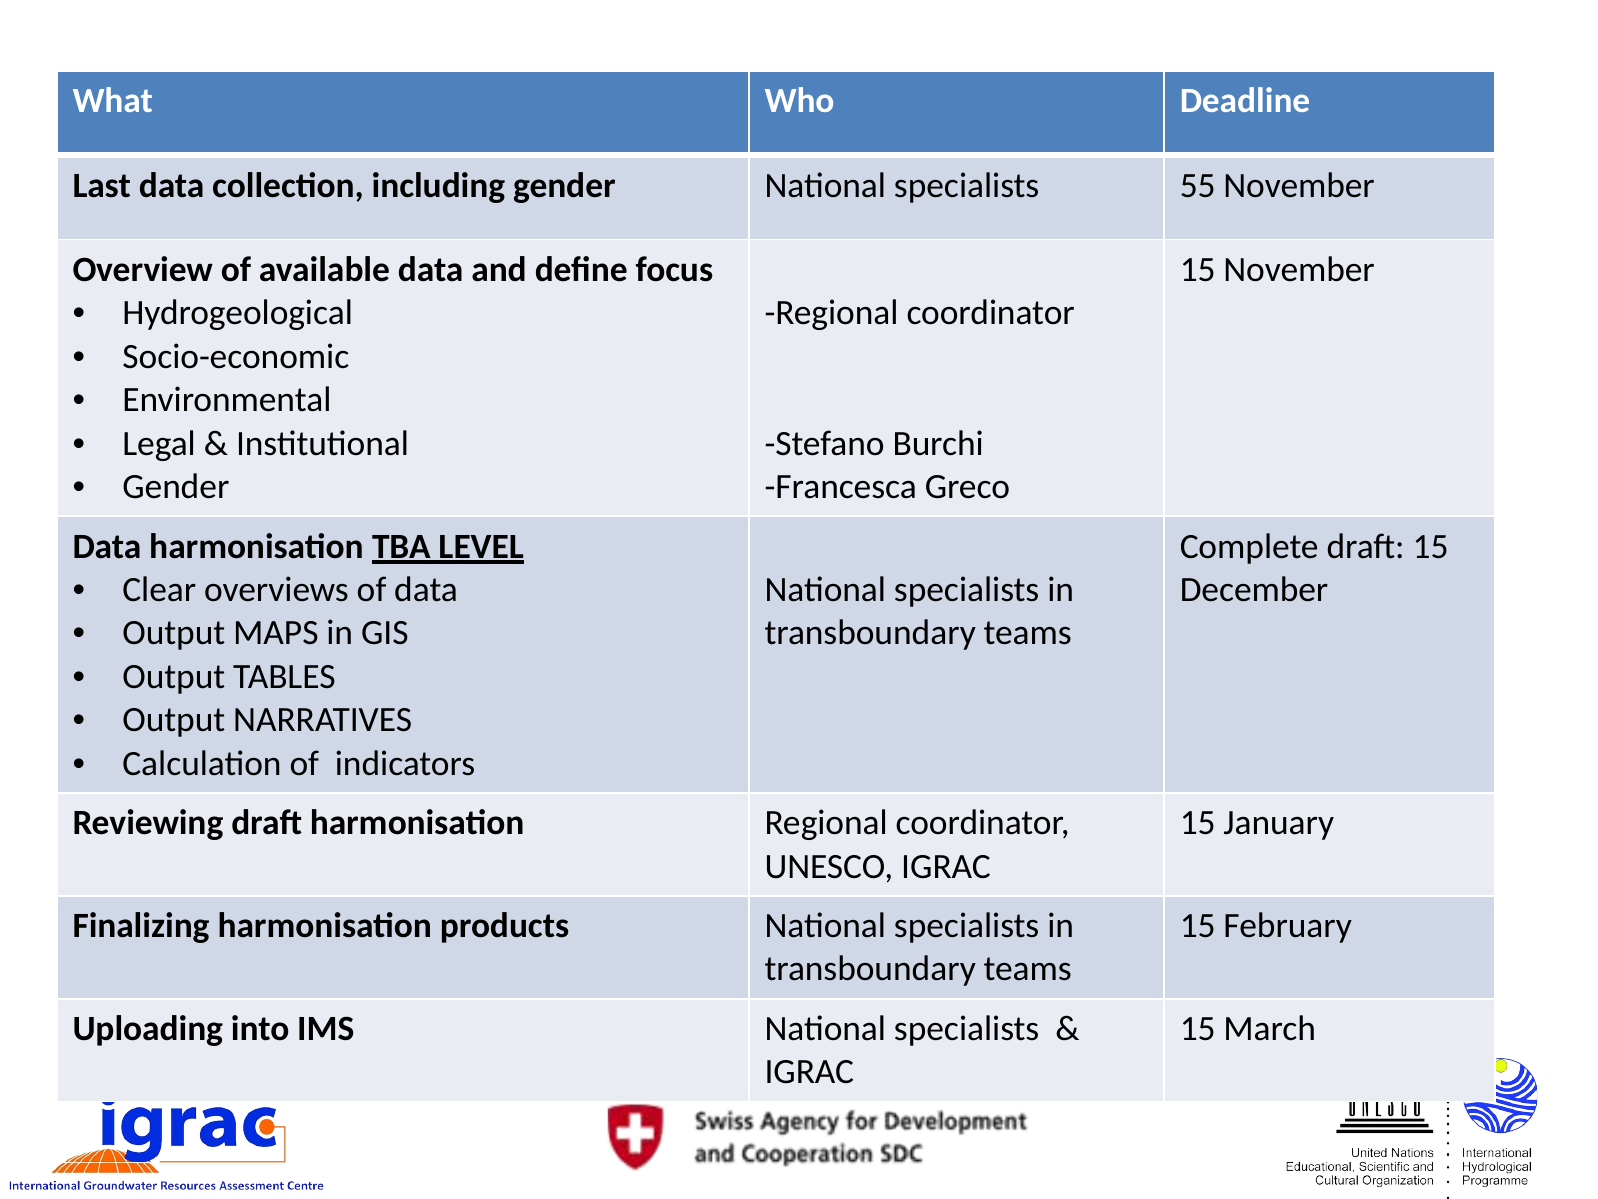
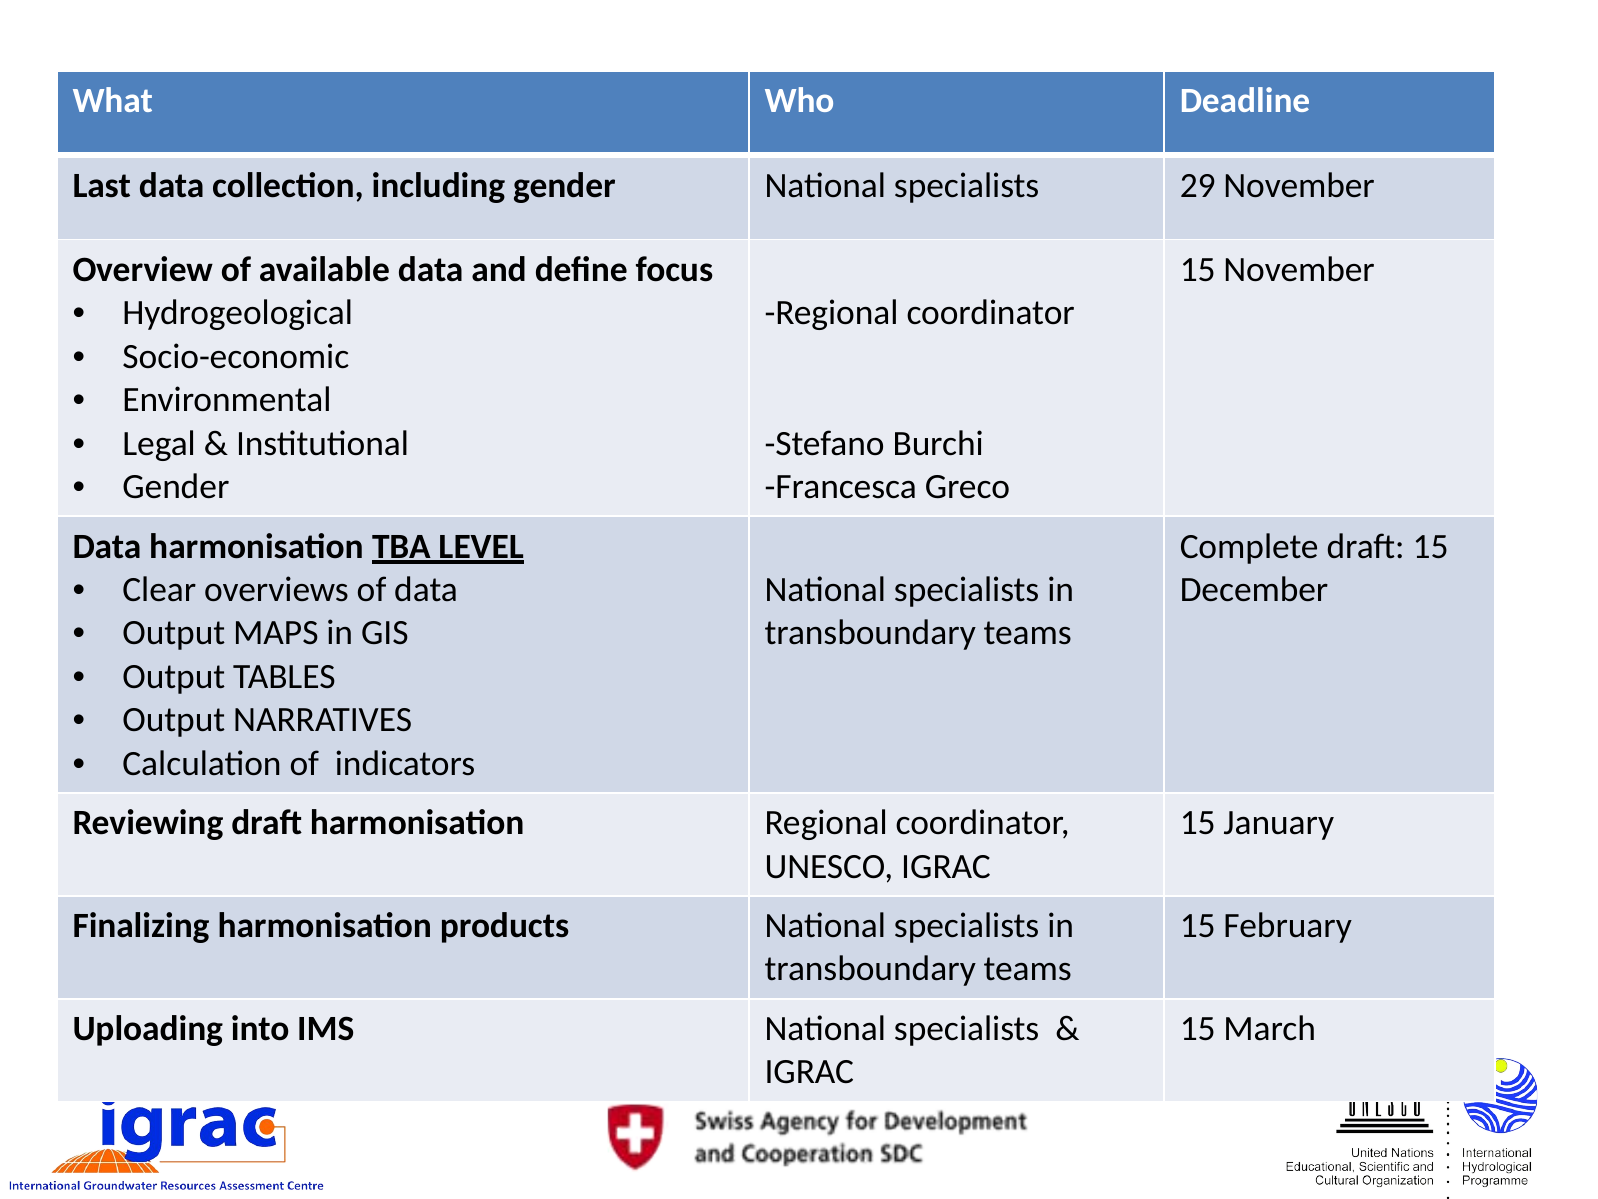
55: 55 -> 29 (1198, 185)
